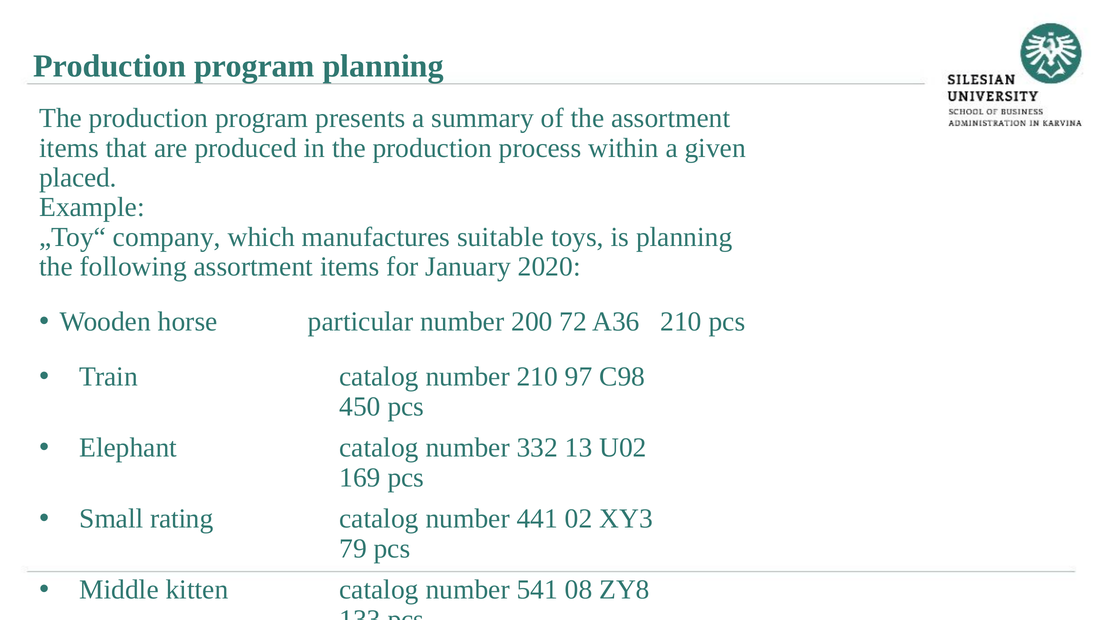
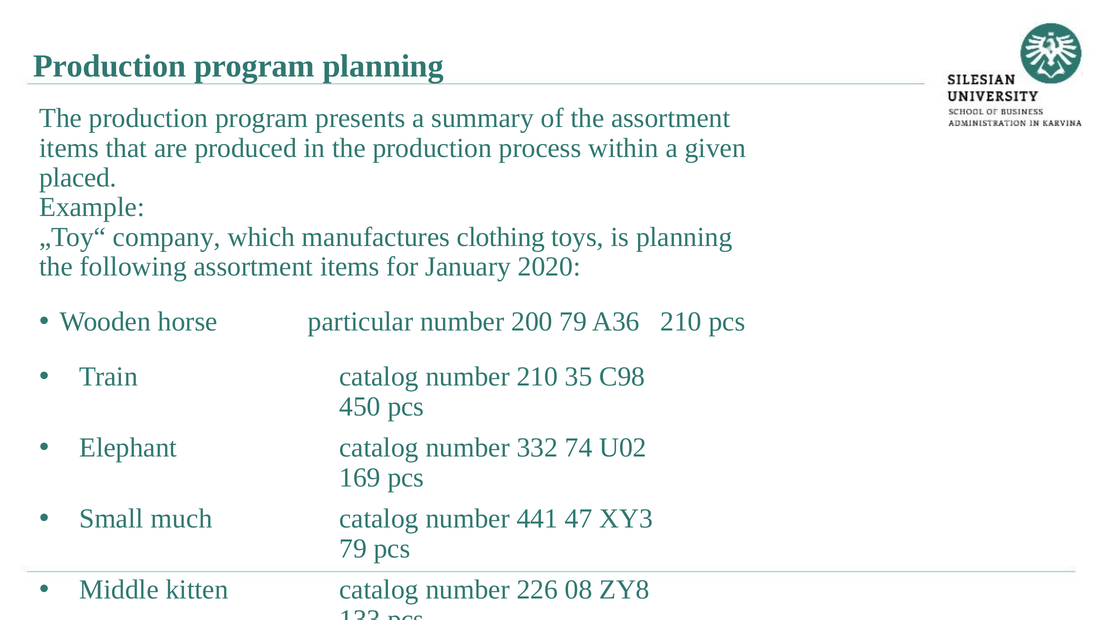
suitable: suitable -> clothing (501, 237)
200 72: 72 -> 79 (573, 322)
97: 97 -> 35 (579, 377)
13: 13 -> 74 (579, 448)
rating: rating -> much (182, 519)
02: 02 -> 47 (579, 519)
541: 541 -> 226 (537, 590)
